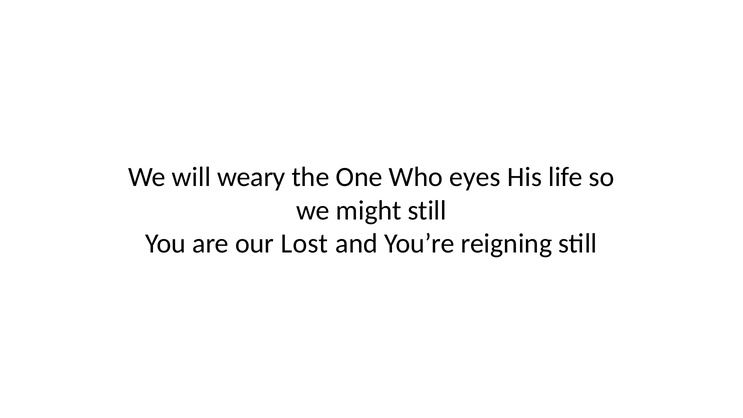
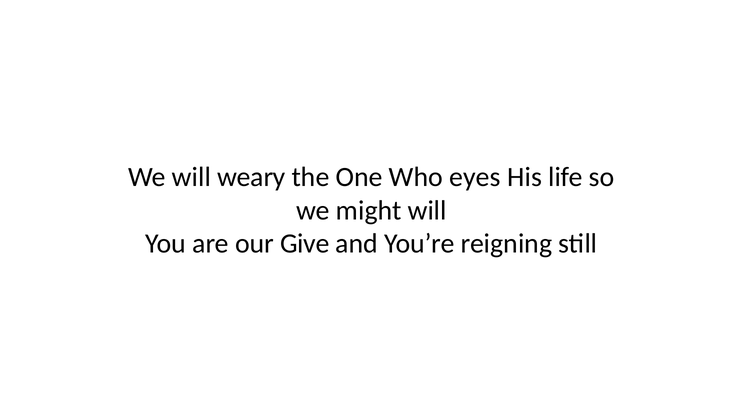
might still: still -> will (427, 210)
Lost: Lost -> Give (305, 244)
